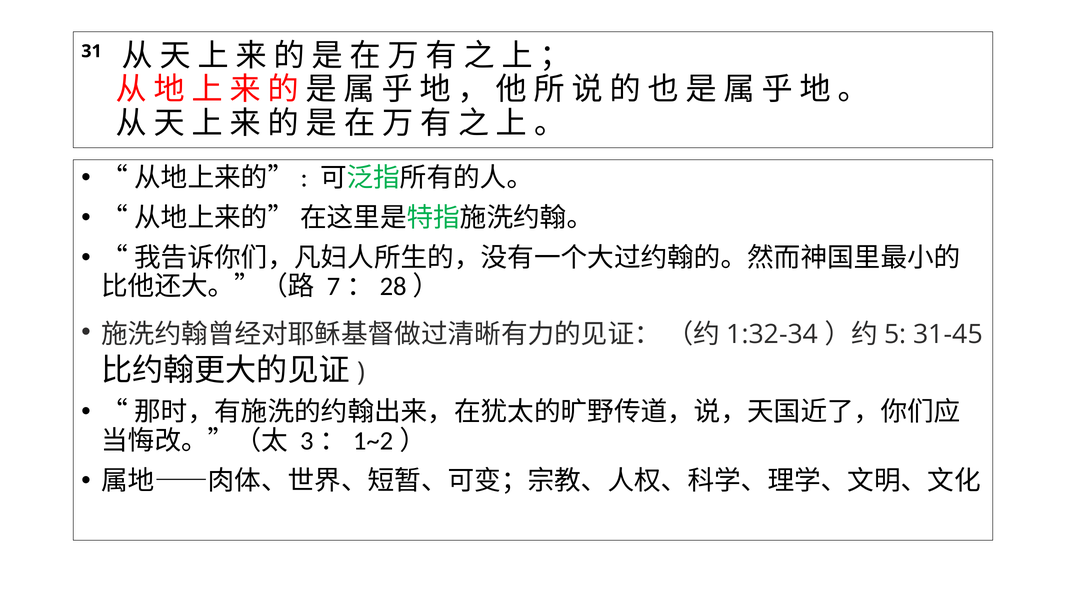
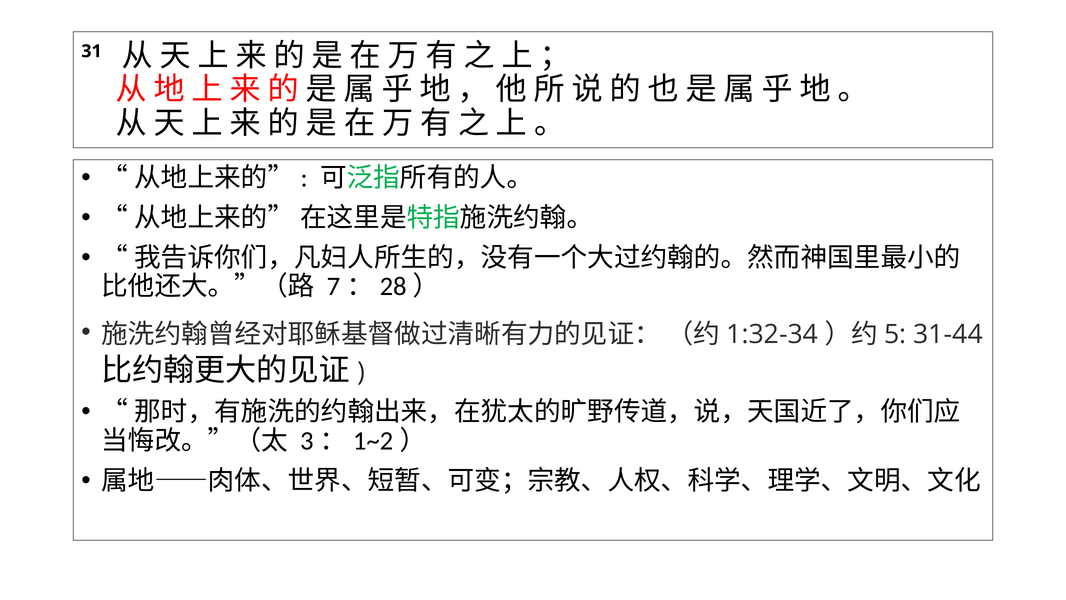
31-45: 31-45 -> 31-44 (948, 334)
